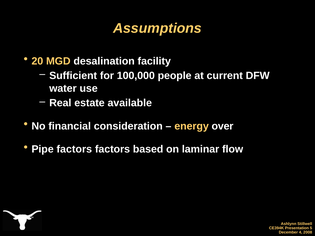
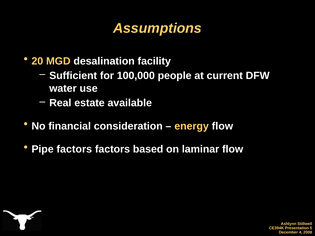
energy over: over -> flow (222, 126)
